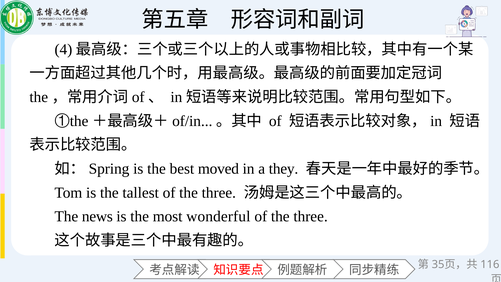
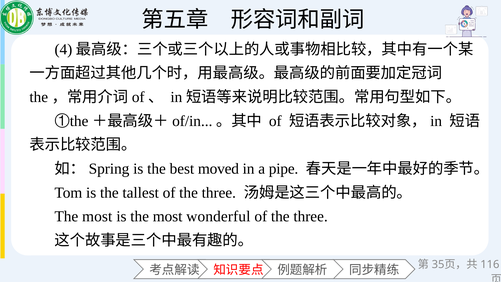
they: they -> pipe (284, 169)
news: news -> most (97, 216)
